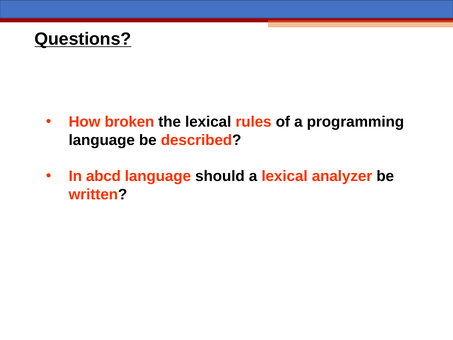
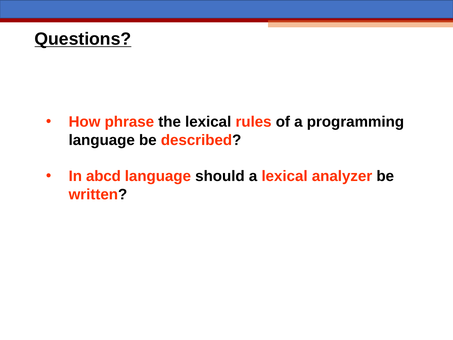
broken: broken -> phrase (129, 122)
